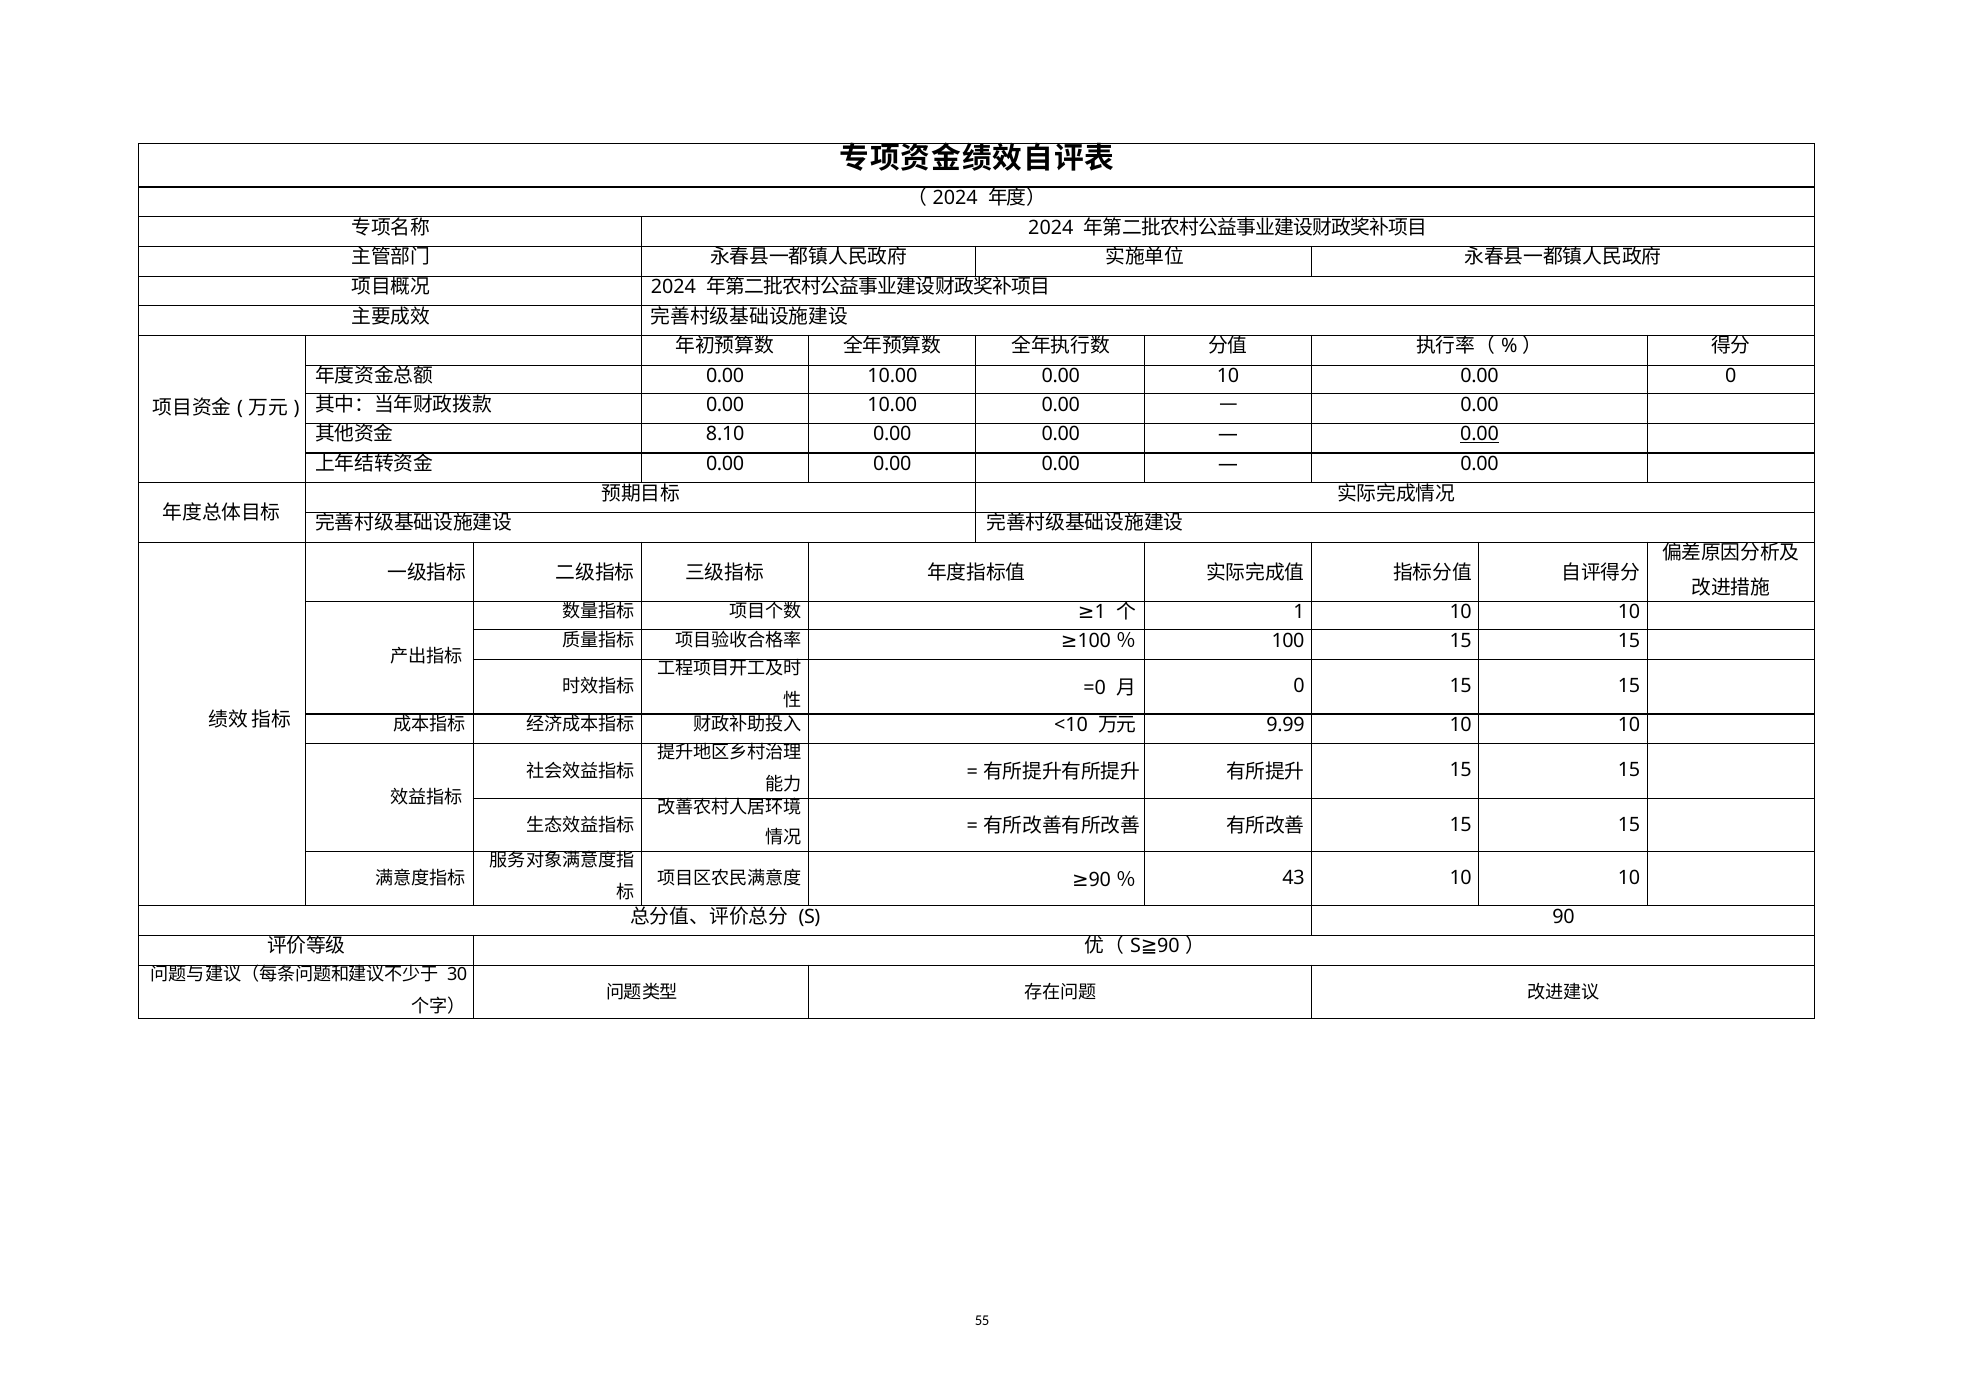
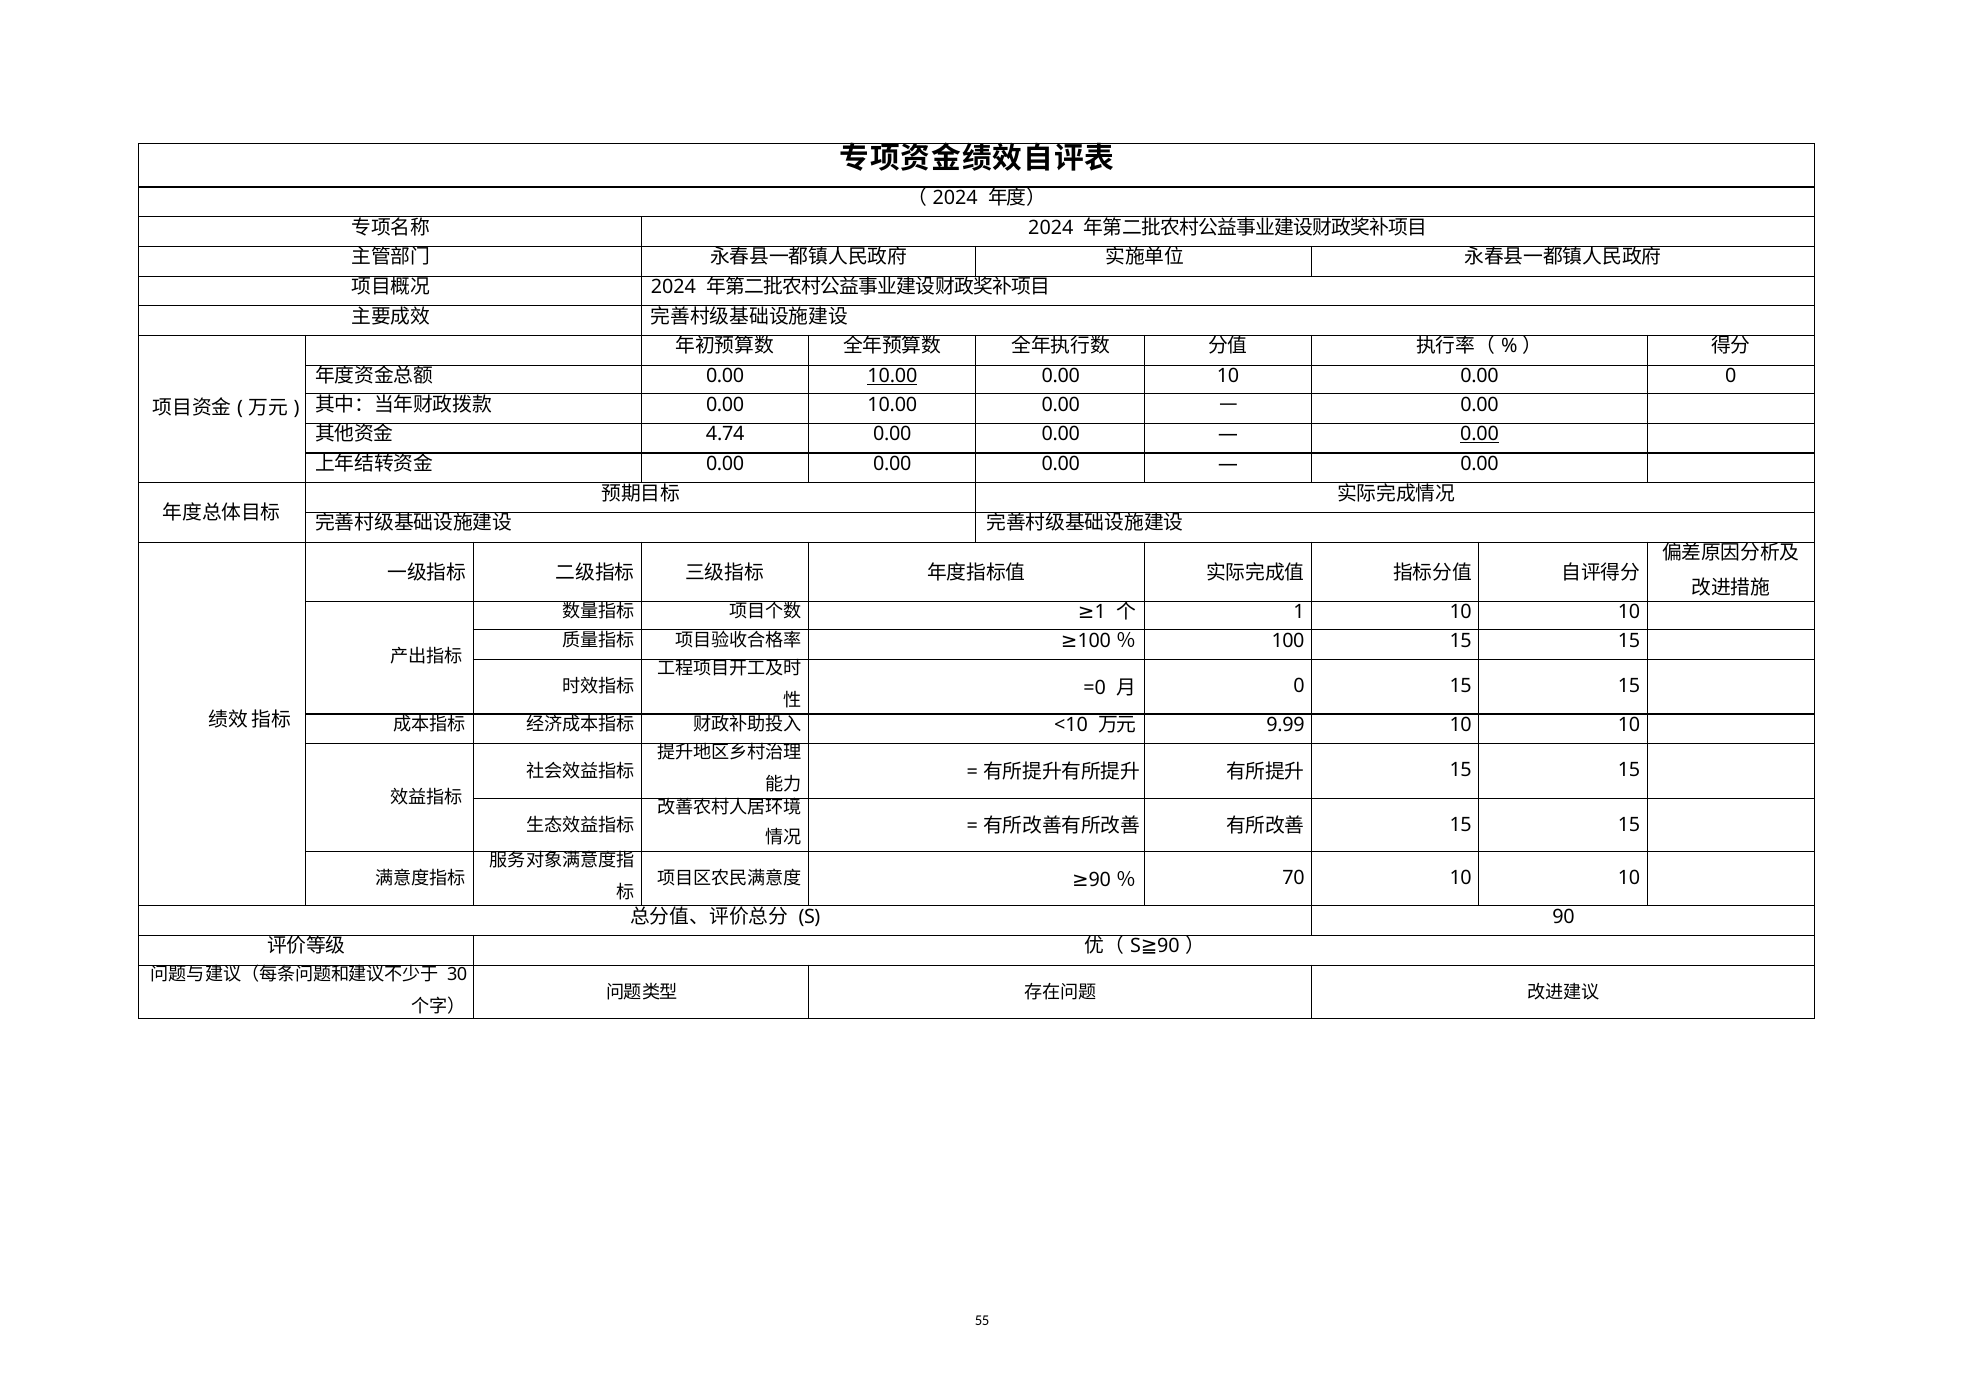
10.00 underline: none -> present (892, 376)
8.10: 8.10 -> 4.74 (725, 434)
43: 43 -> 70 (1294, 878)
